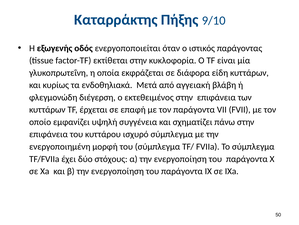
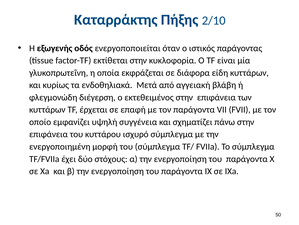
9/10: 9/10 -> 2/10 (214, 21)
